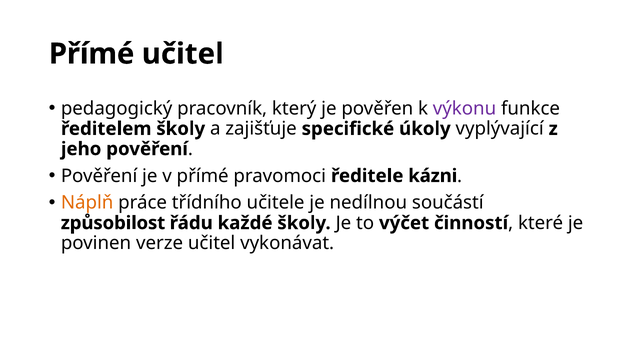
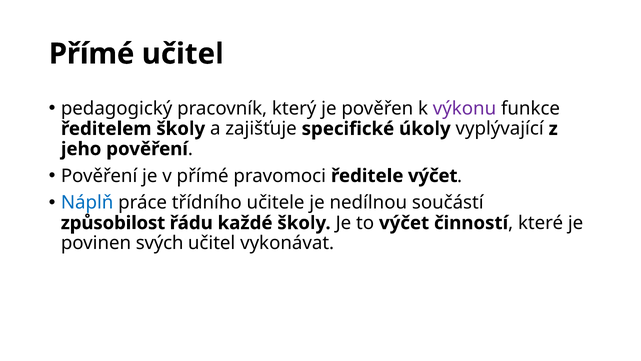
ředitele kázni: kázni -> výčet (433, 176)
Náplň colour: orange -> blue (87, 203)
verze: verze -> svých (160, 243)
